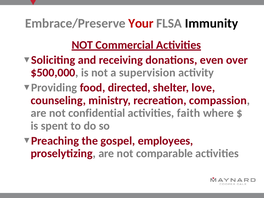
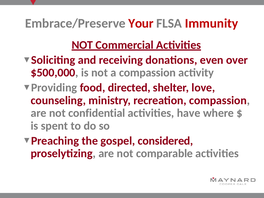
Immunity colour: black -> red (211, 23)
a supervision: supervision -> compassion (147, 73)
faith: faith -> have (189, 113)
employees: employees -> considered (165, 141)
